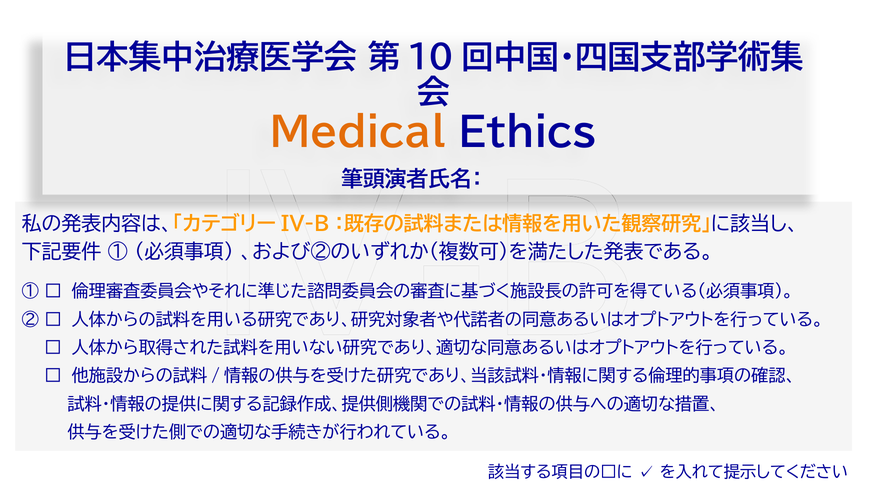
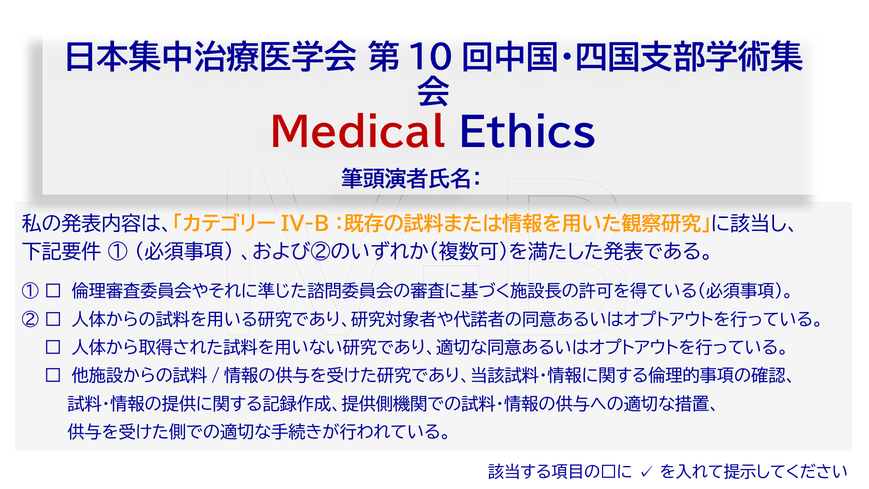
Medical colour: orange -> red (358, 133)
